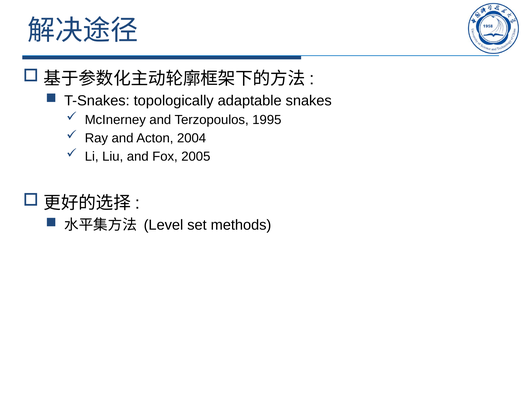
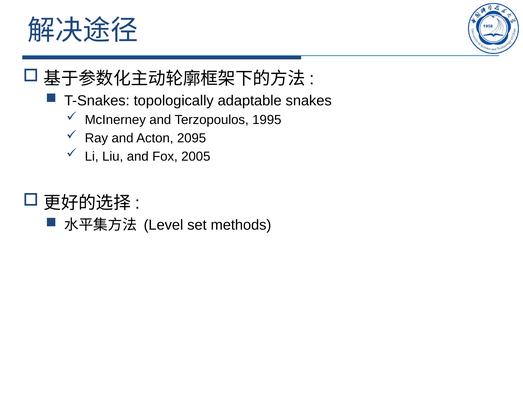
2004: 2004 -> 2095 (192, 138)
